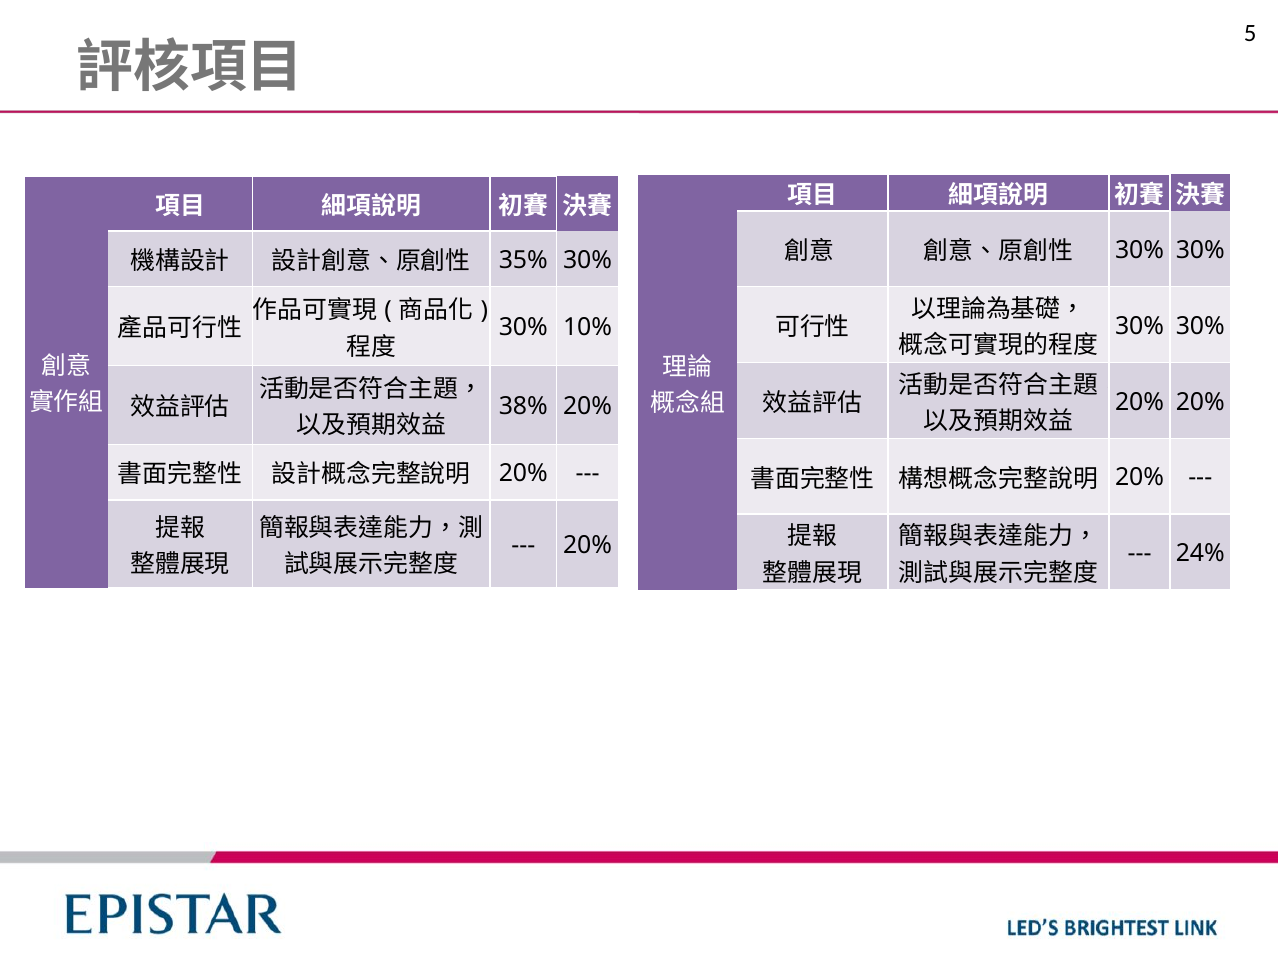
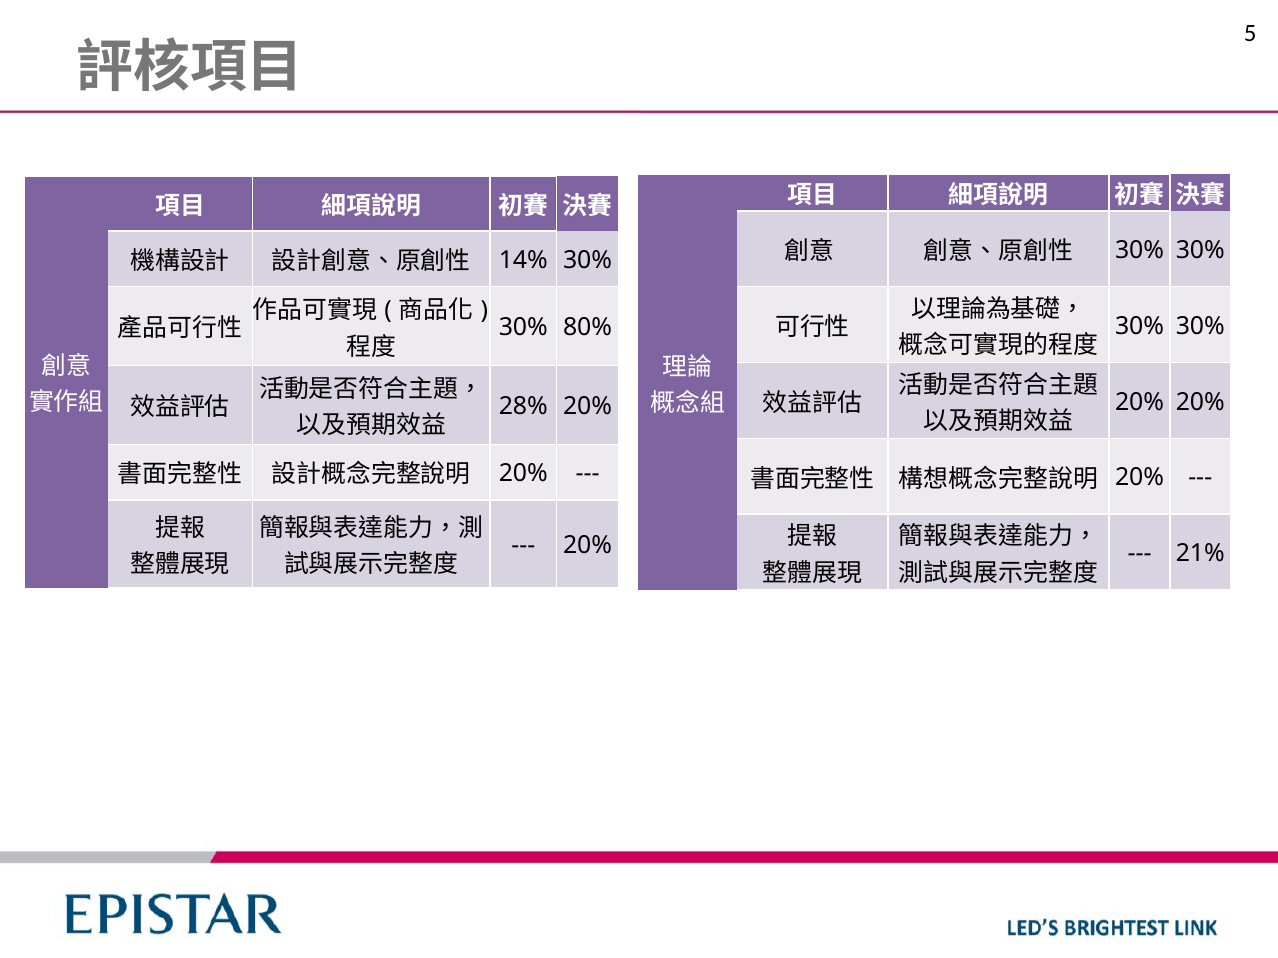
35%: 35% -> 14% (523, 261)
10%: 10% -> 80% (588, 328)
38%: 38% -> 28% (523, 407)
24%: 24% -> 21% (1200, 554)
